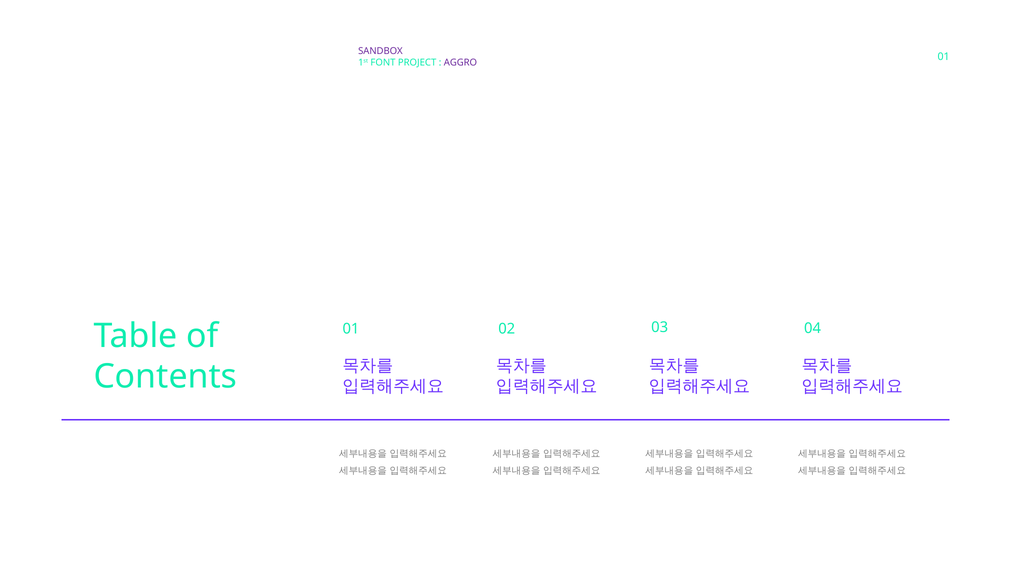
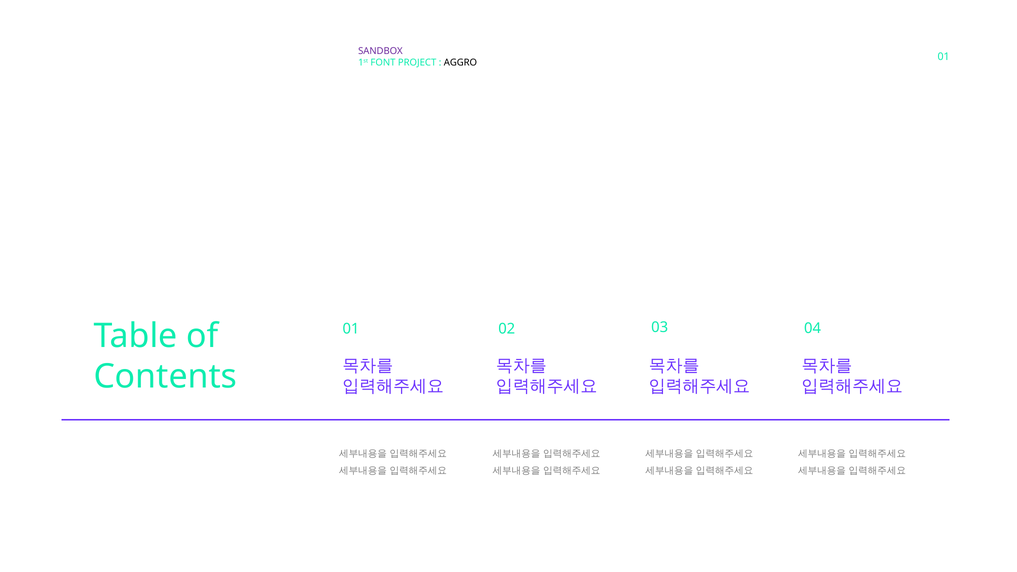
AGGRO colour: purple -> black (460, 63)
